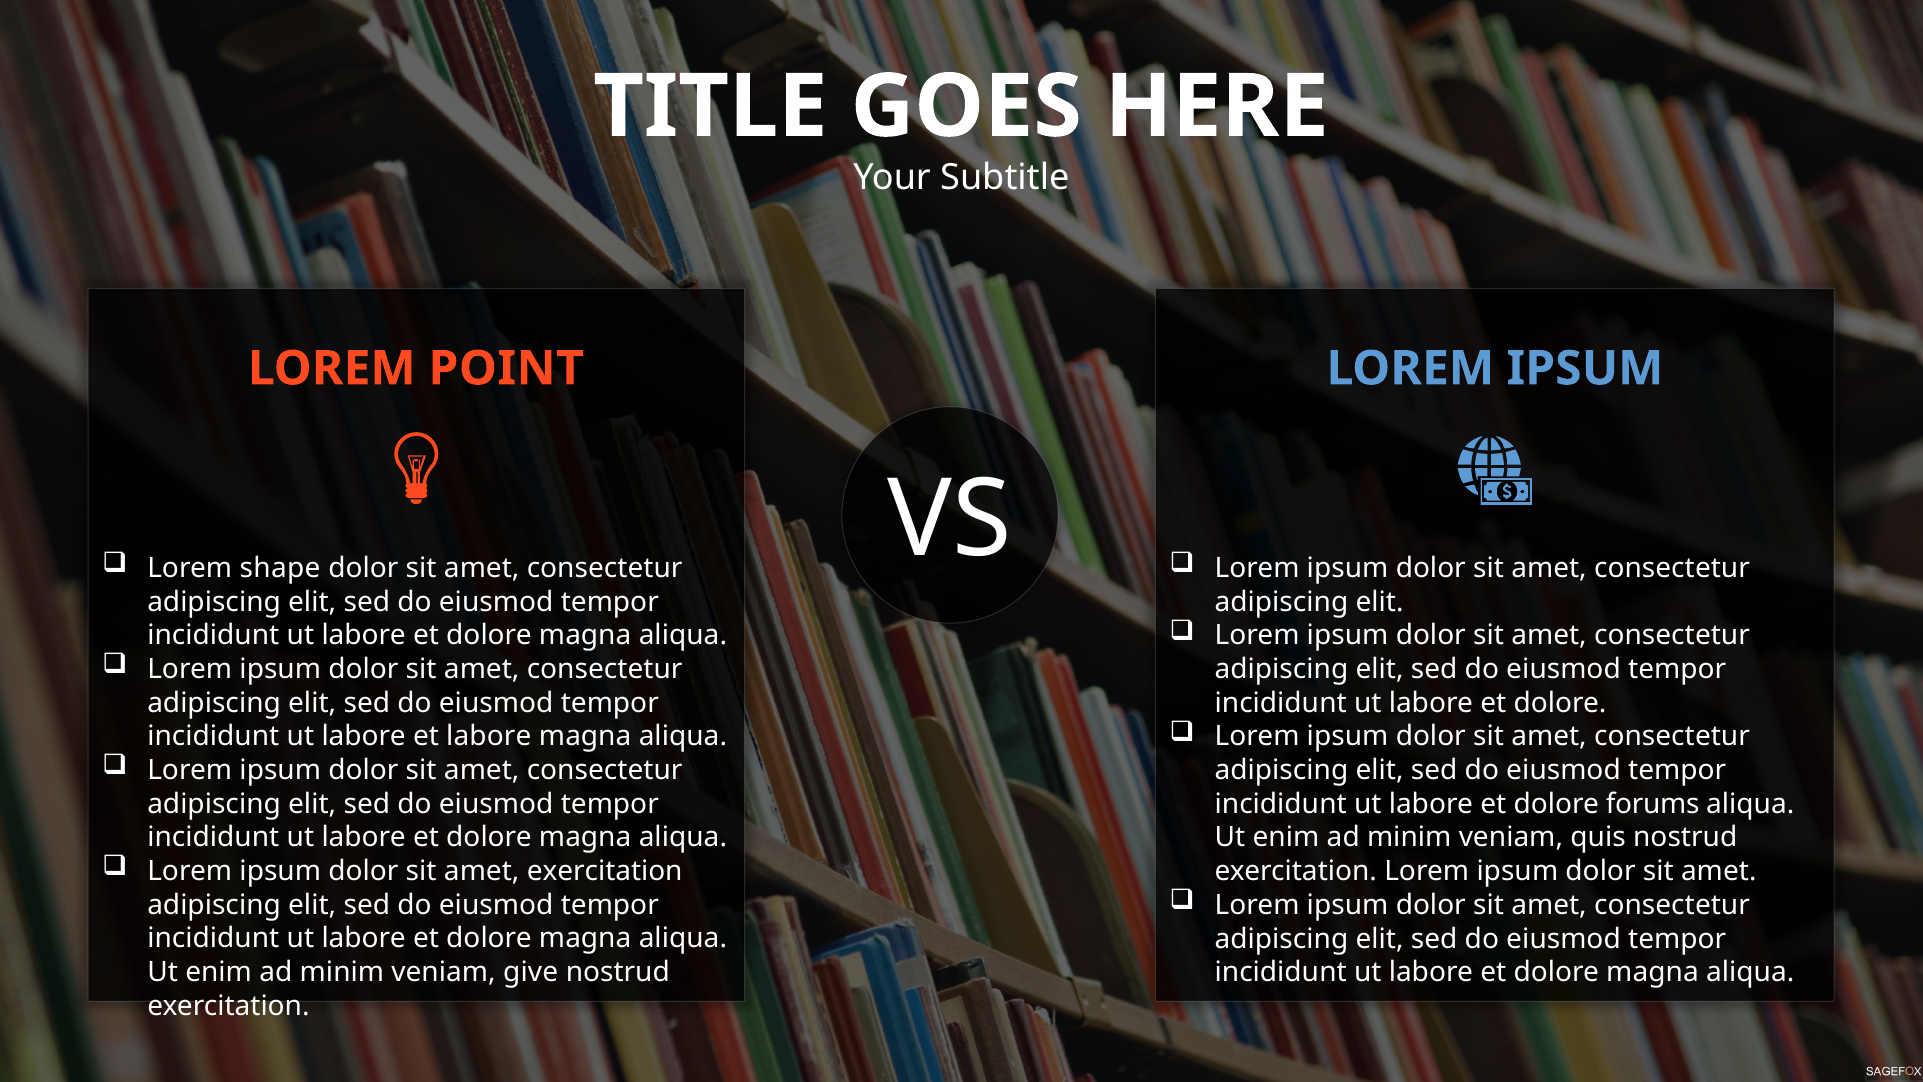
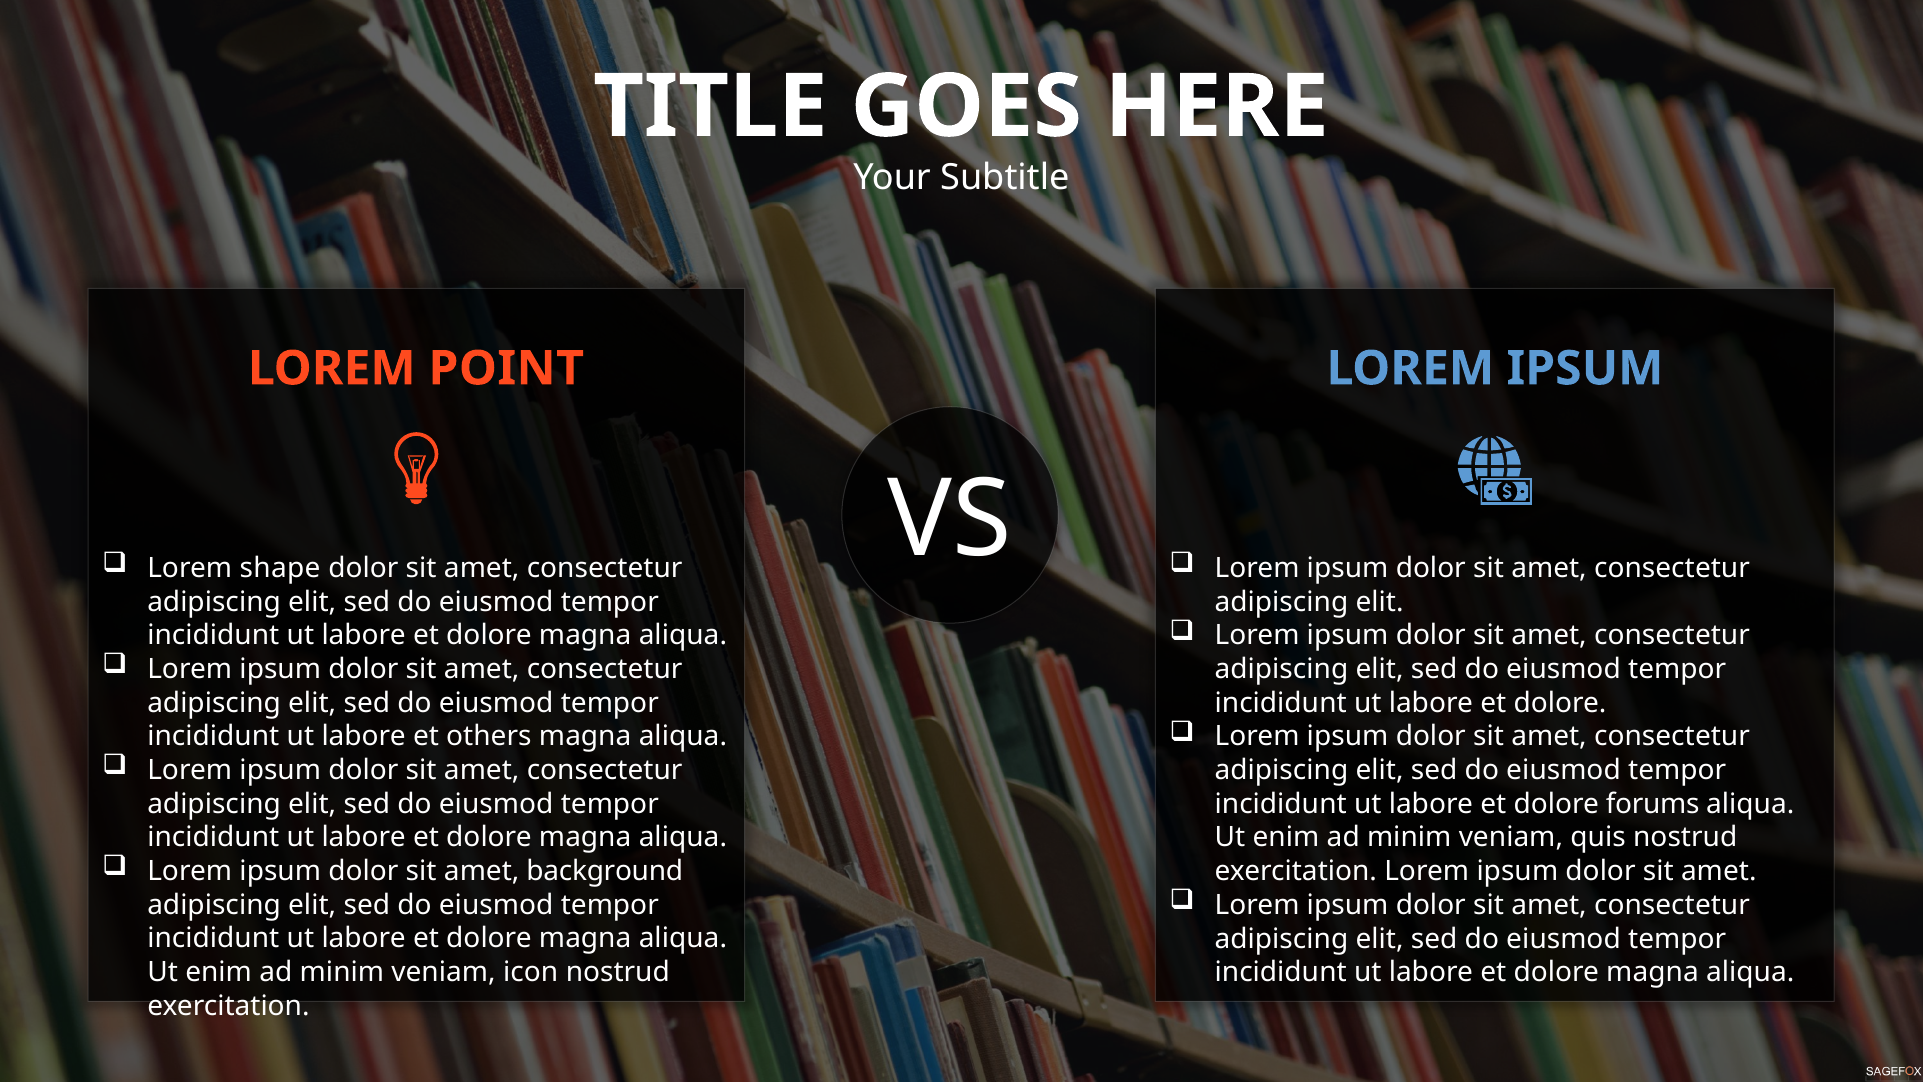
et labore: labore -> others (489, 736)
amet exercitation: exercitation -> background (605, 871)
give: give -> icon (531, 972)
